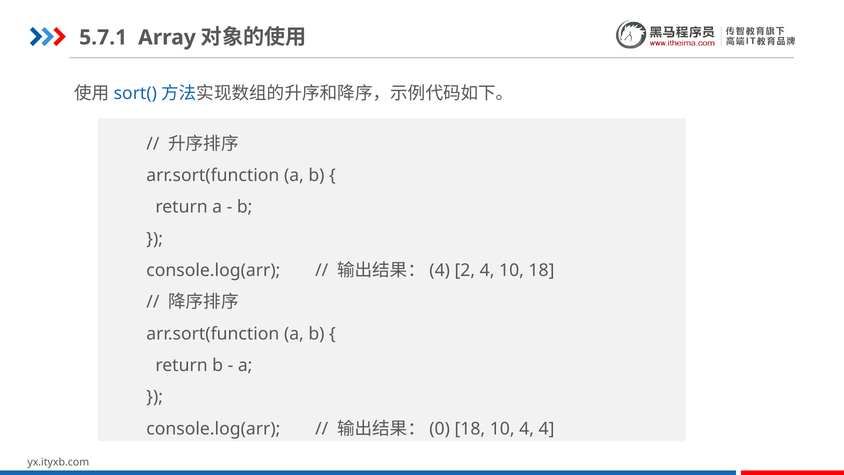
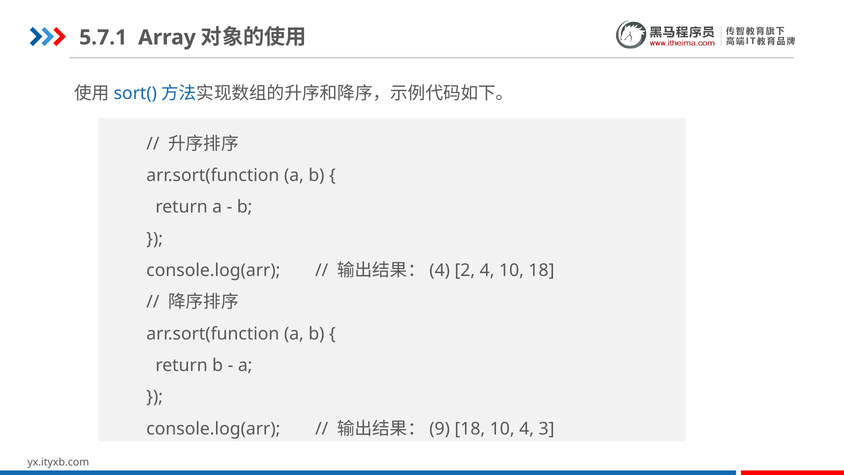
0: 0 -> 9 (440, 429)
4 4: 4 -> 3 (547, 429)
